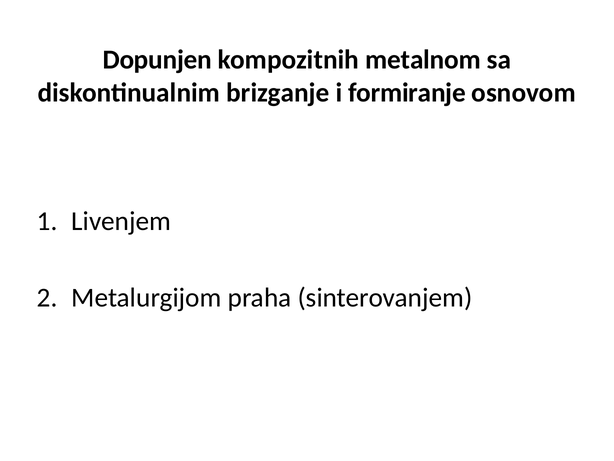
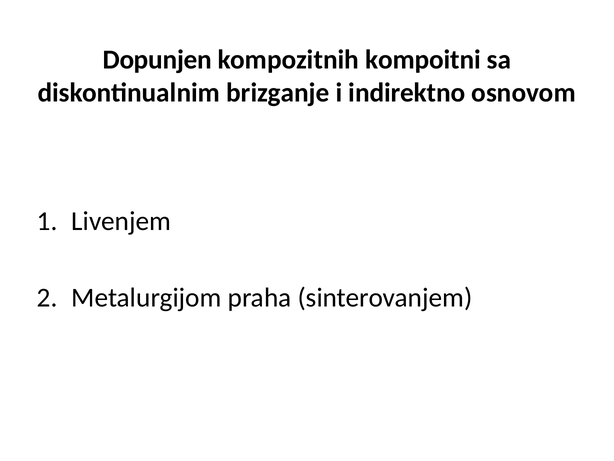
metalnom: metalnom -> kompoitni (423, 60)
formiranje: formiranje -> indirektno (407, 92)
